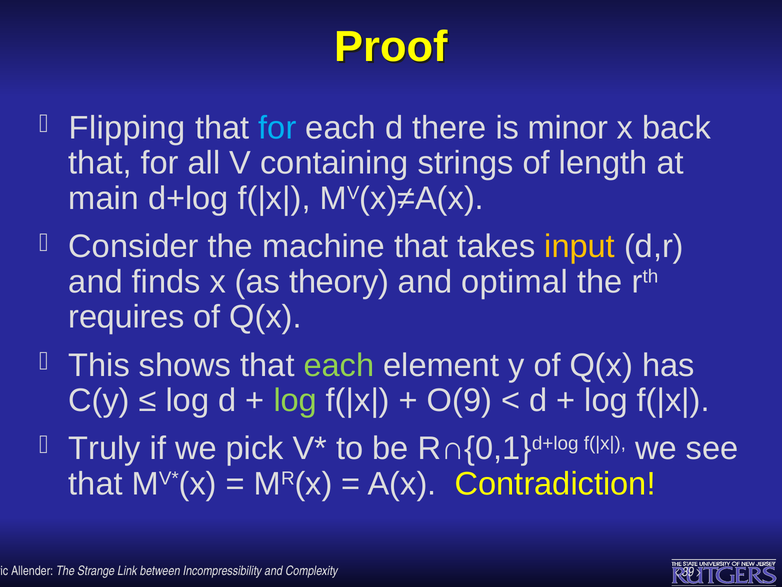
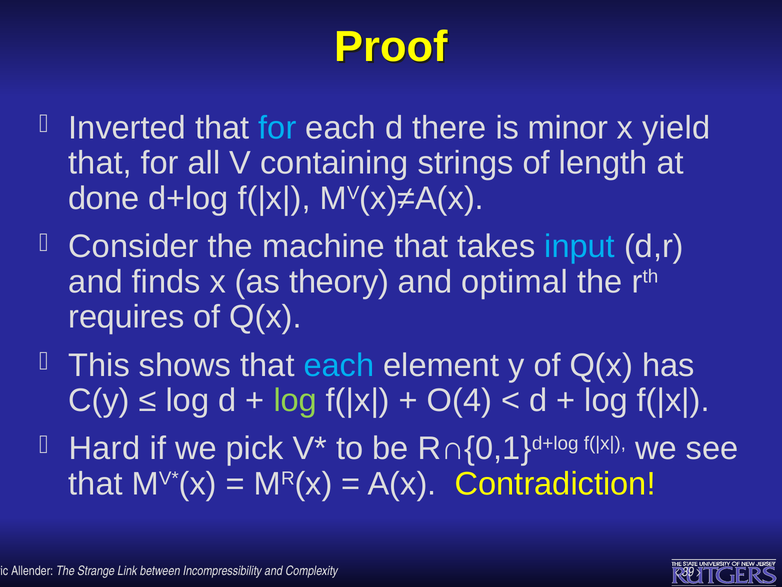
Flipping: Flipping -> Inverted (127, 128)
back: back -> yield (676, 128)
main: main -> done (104, 198)
input colour: yellow -> light blue (580, 246)
each colour: light green -> light blue (339, 365)
O(9: O(9 -> O(4 (460, 400)
Truly: Truly -> Hard (104, 448)
